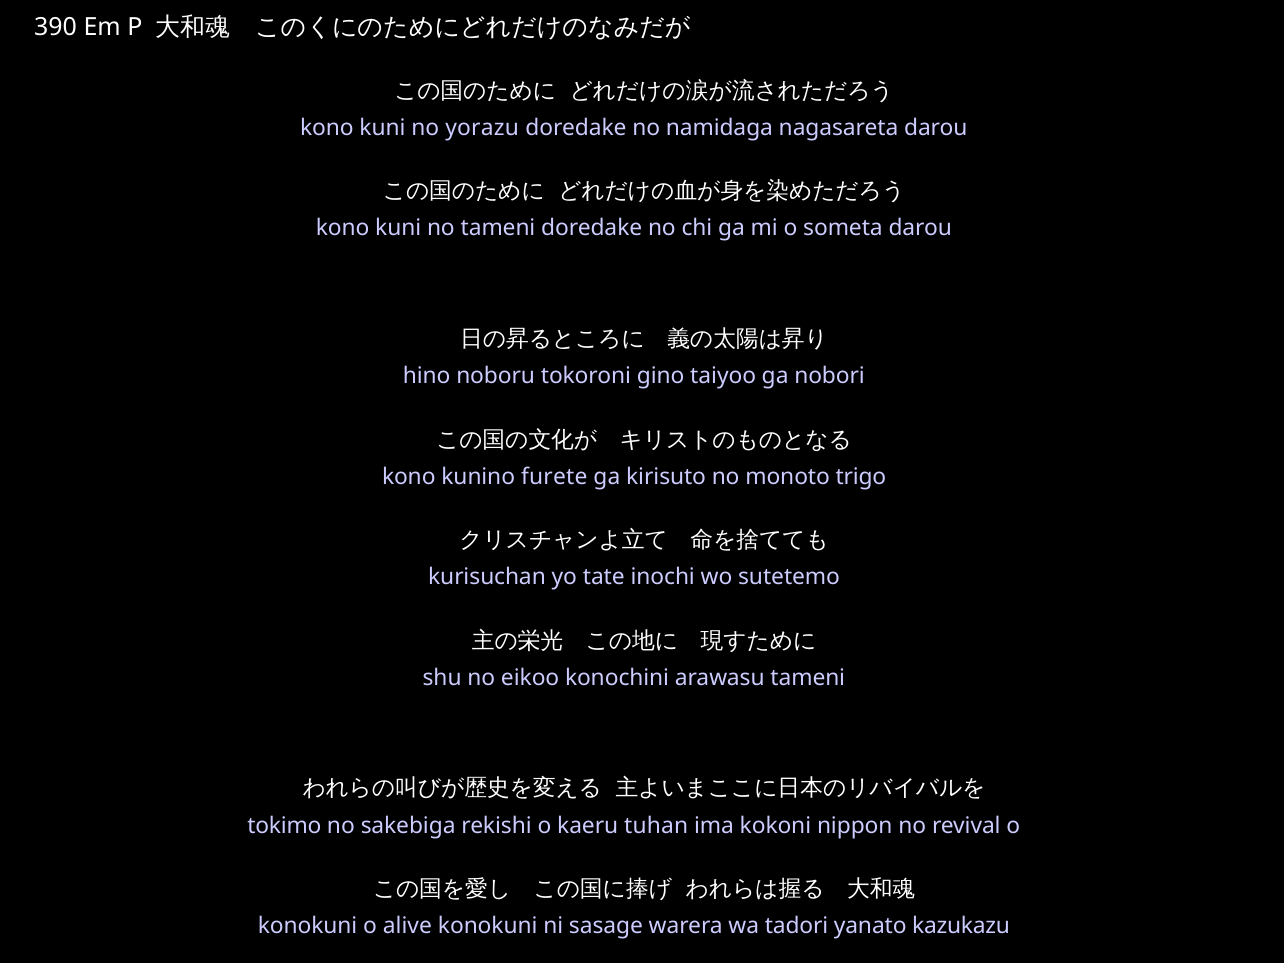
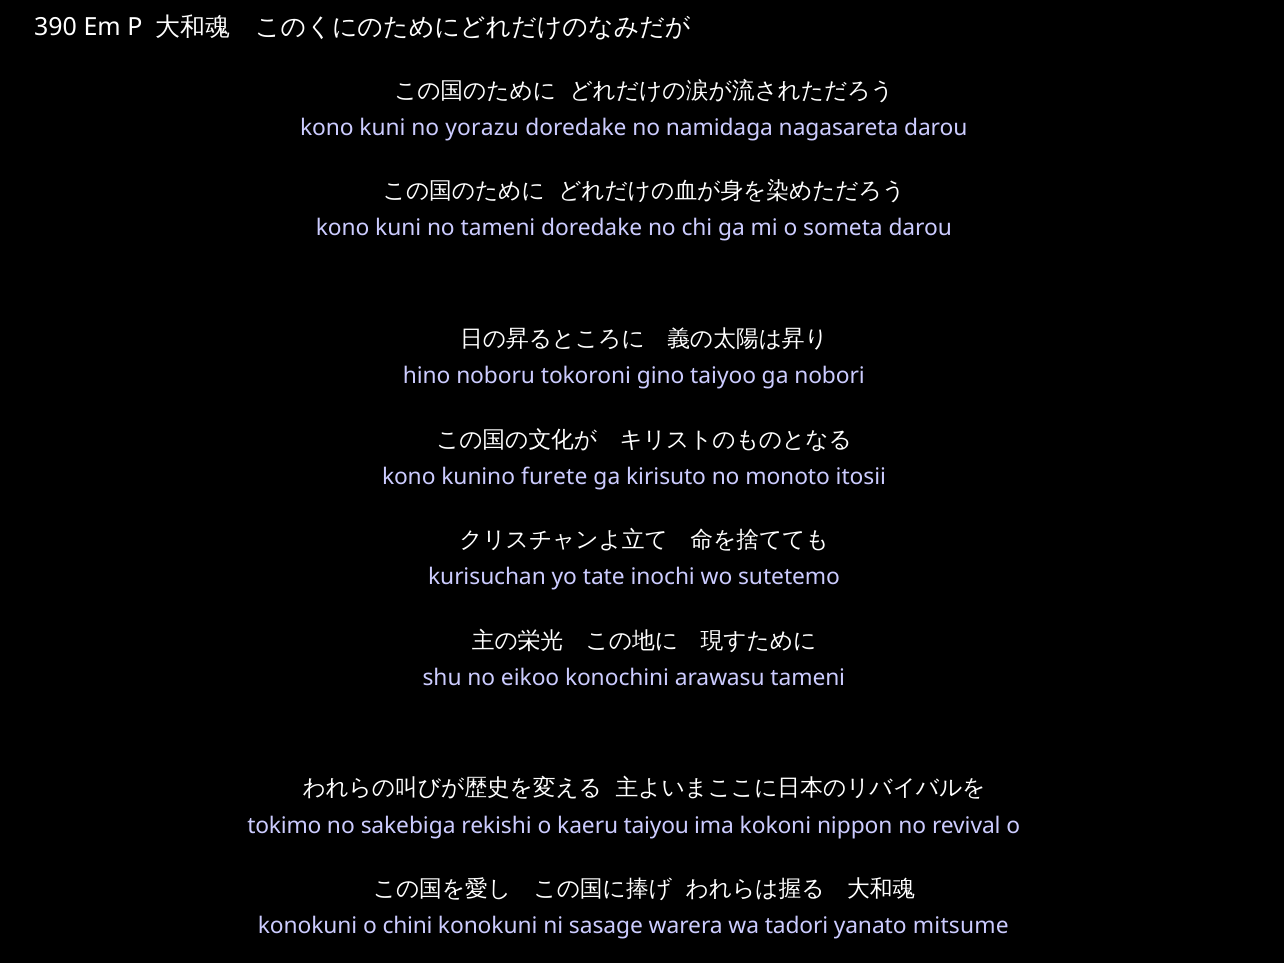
trigo: trigo -> itosii (861, 477)
tuhan: tuhan -> taiyou (656, 826)
alive: alive -> chini (408, 926)
kazukazu: kazukazu -> mitsume (961, 926)
